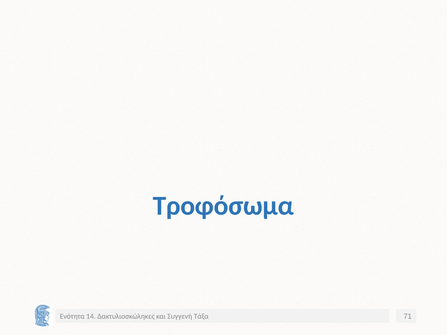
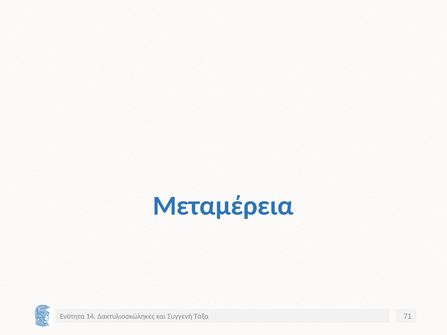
Τροφόσωμα: Τροφόσωμα -> Μεταμέρεια (223, 206)
